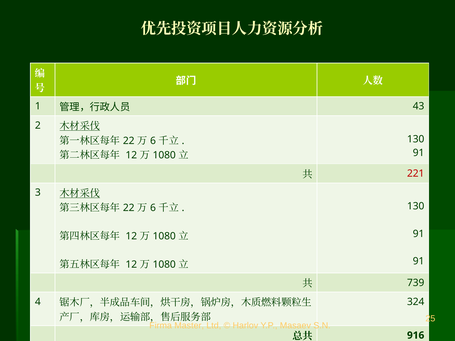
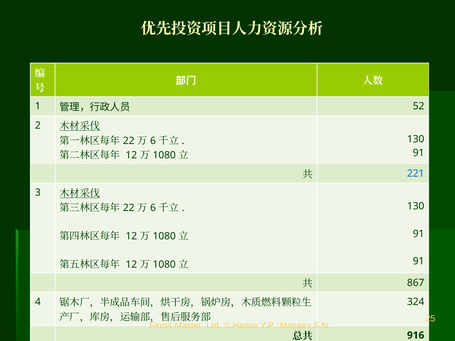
43: 43 -> 52 (419, 106)
221 colour: red -> blue (416, 174)
739: 739 -> 867 (416, 283)
